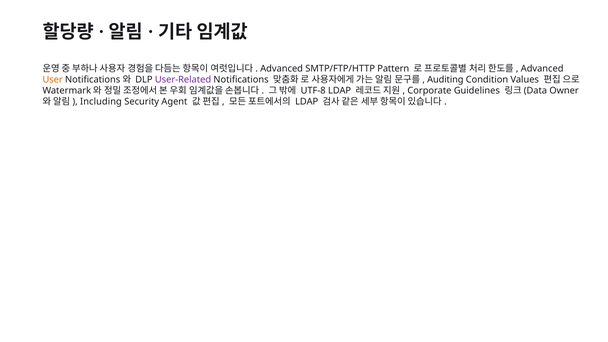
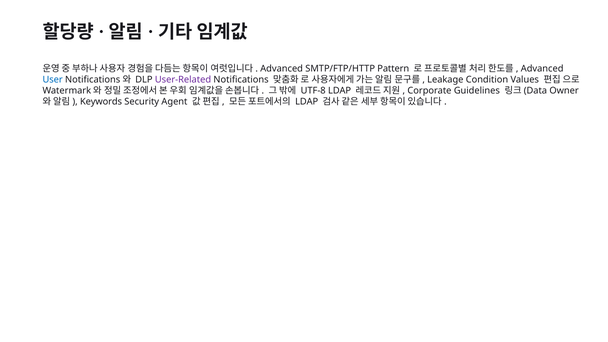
User colour: orange -> blue (53, 80)
Auditing: Auditing -> Leakage (445, 80)
Including: Including -> Keywords (101, 102)
